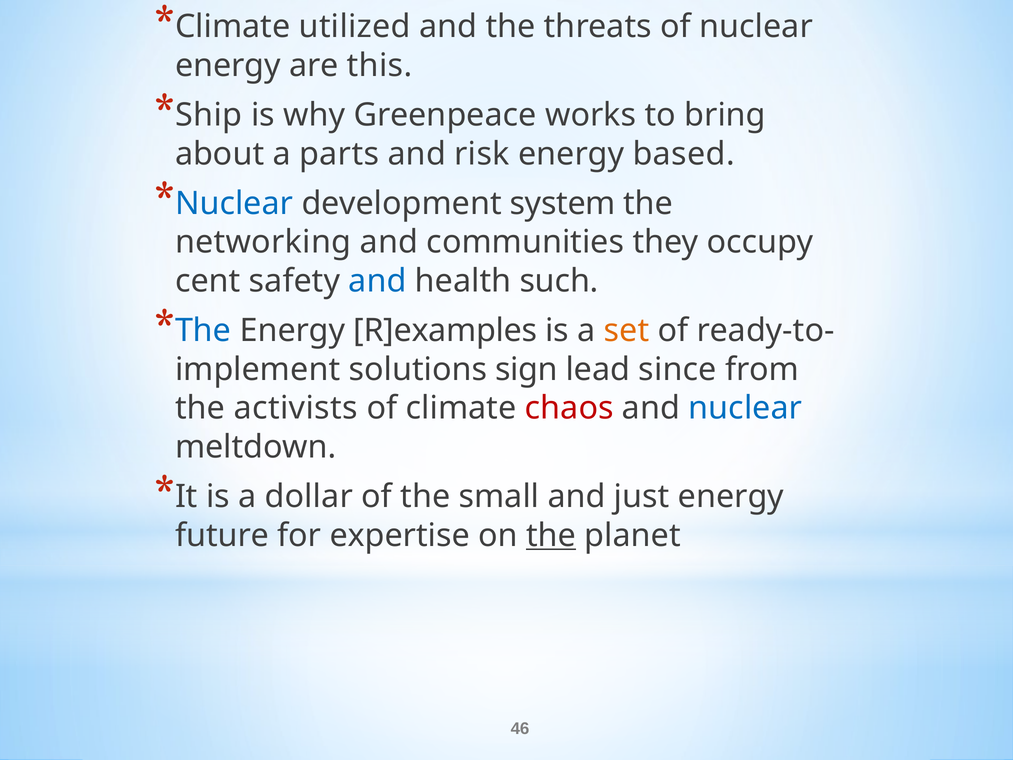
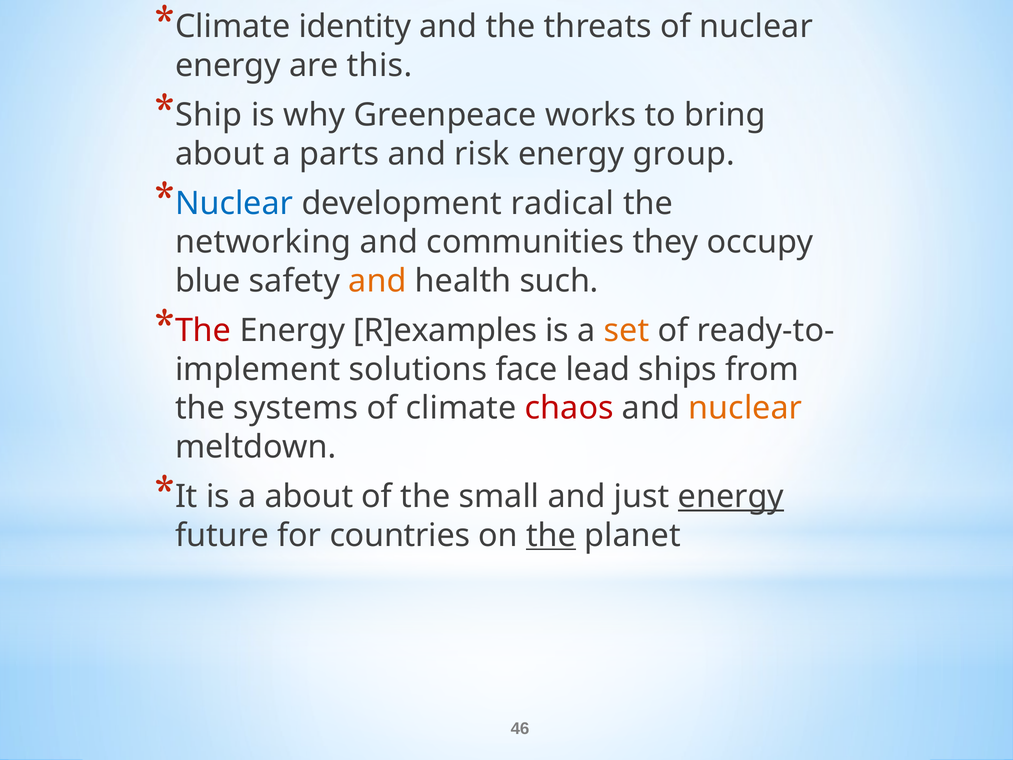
utilized: utilized -> identity (355, 27)
based: based -> group (684, 154)
system: system -> radical (562, 203)
cent: cent -> blue (208, 281)
and colour: blue -> orange (377, 281)
The colour: blue -> red (203, 330)
sign: sign -> face (527, 369)
since: since -> ships (678, 369)
activists: activists -> systems (296, 408)
nuclear colour: blue -> orange (745, 408)
a dollar: dollar -> about (309, 496)
energy underline: none -> present (731, 496)
expertise: expertise -> countries (400, 535)
